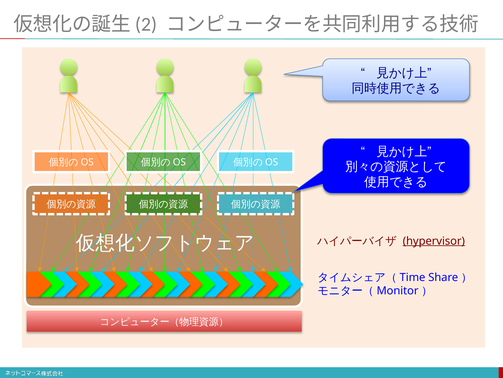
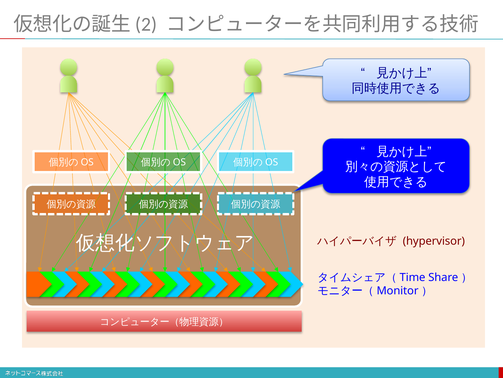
hypervisor underline: present -> none (434, 241)
